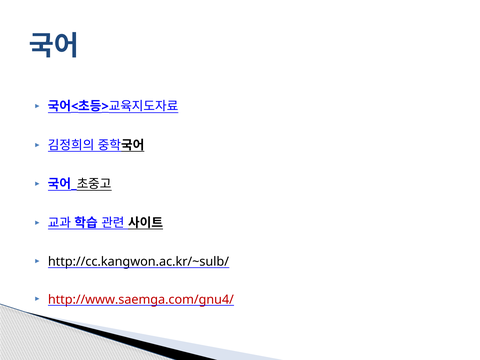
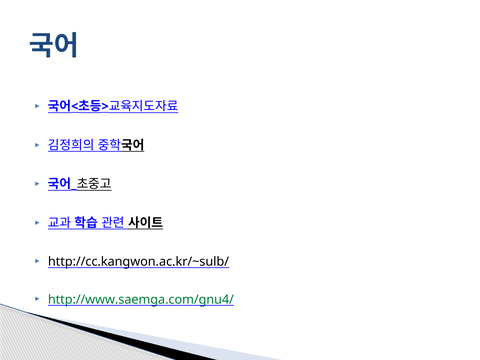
http://www.saemga.com/gnu4/ colour: red -> green (141, 300)
